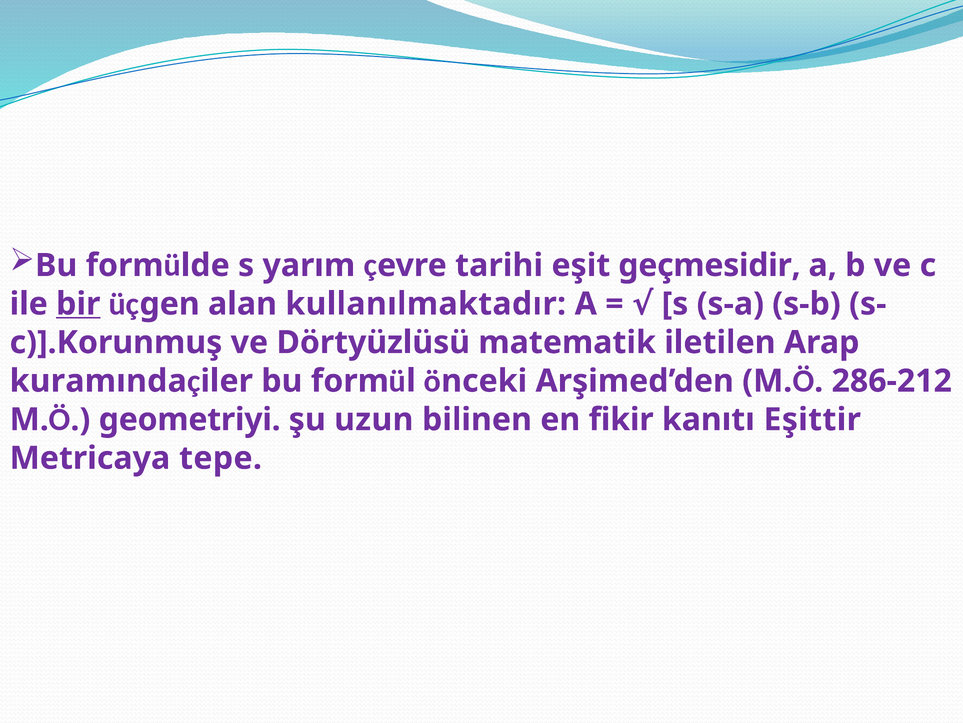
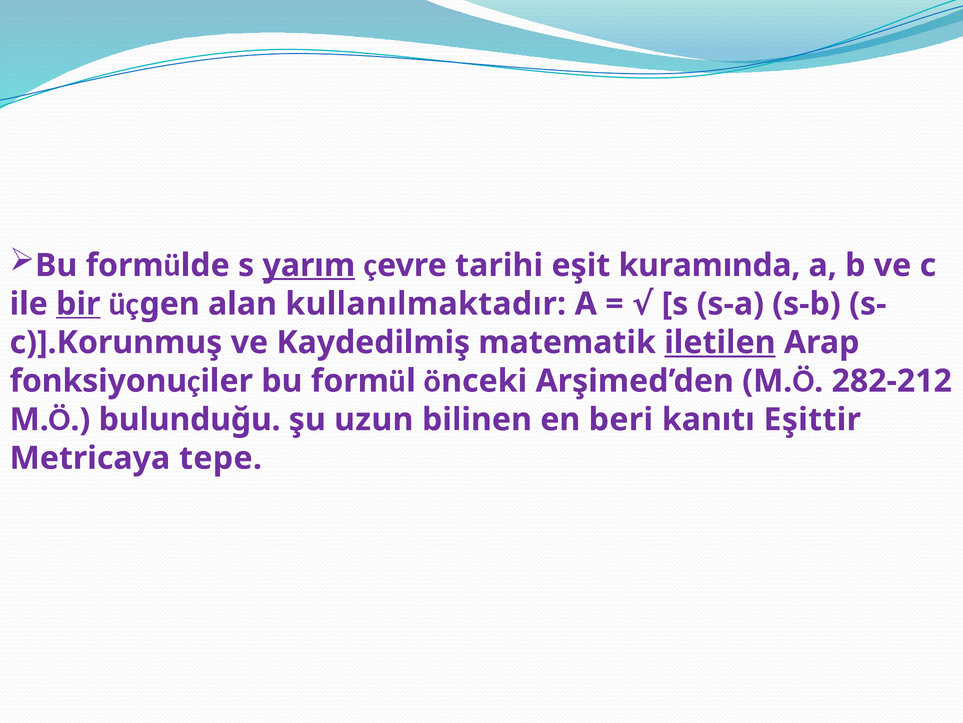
yarım underline: none -> present (309, 265)
geçmesidir: geçmesidir -> kuramında (709, 265)
Dörtyüzlüsü: Dörtyüzlüsü -> Kaydedilmiş (373, 342)
iletilen underline: none -> present (720, 342)
kuramında: kuramında -> fonksiyonu (98, 381)
286-212: 286-212 -> 282-212 (892, 381)
geometriyi: geometriyi -> bulunduğu (190, 419)
fikir: fikir -> beri (621, 419)
